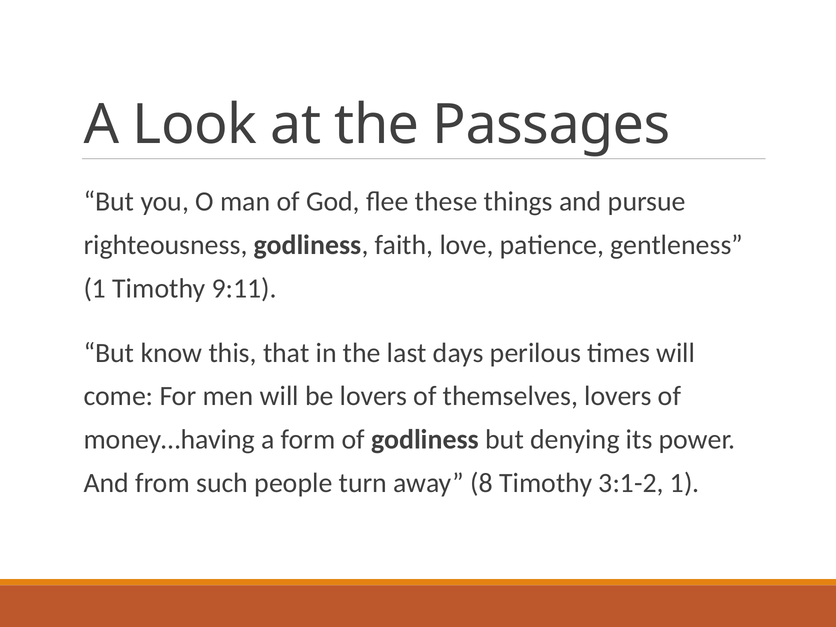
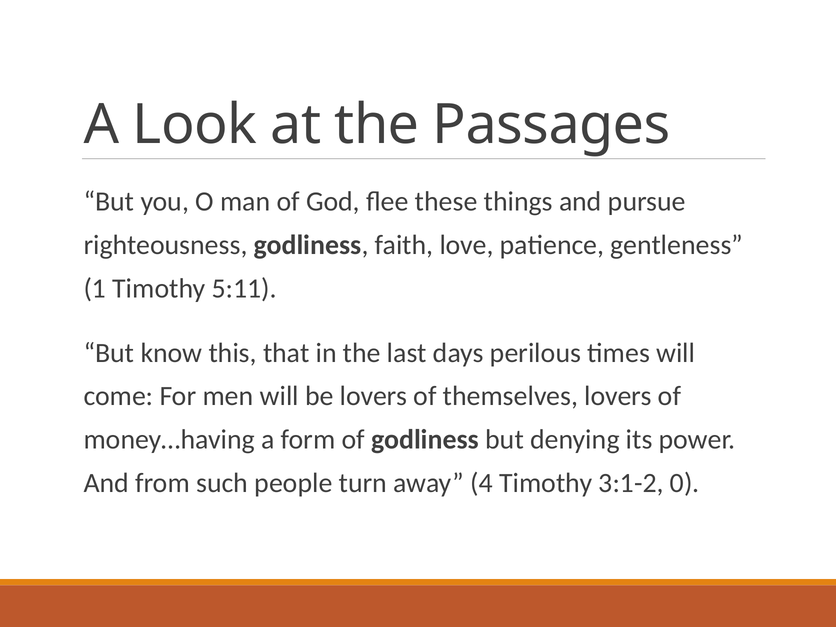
9:11: 9:11 -> 5:11 (244, 289)
8: 8 -> 4 (482, 483)
3:1-2 1: 1 -> 0 (685, 483)
